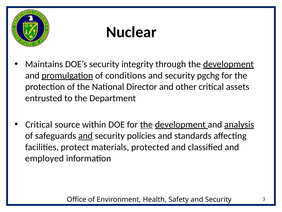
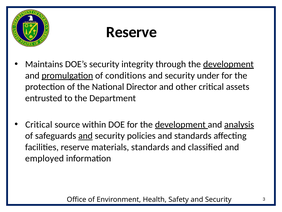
Nuclear: Nuclear -> Reserve (132, 32)
pgchg: pgchg -> under (208, 75)
the underline: present -> none (146, 124)
facilities protect: protect -> reserve (75, 147)
materials protected: protected -> standards (150, 147)
